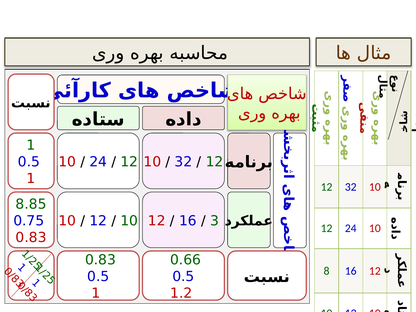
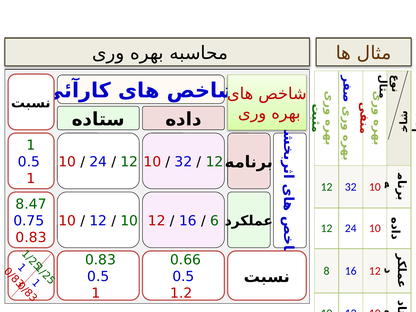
8.85: 8.85 -> 8.47 (31, 204)
10 3: 3 -> 6 (214, 221)
